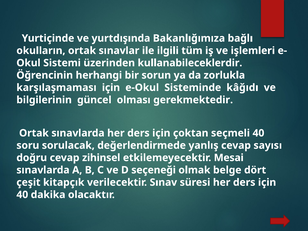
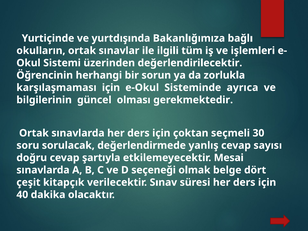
kullanabileceklerdir: kullanabileceklerdir -> değerlendirilecektir (190, 63)
kâğıdı: kâğıdı -> ayrıca (242, 88)
seçmeli 40: 40 -> 30 (258, 133)
zihinsel: zihinsel -> şartıyla (101, 158)
